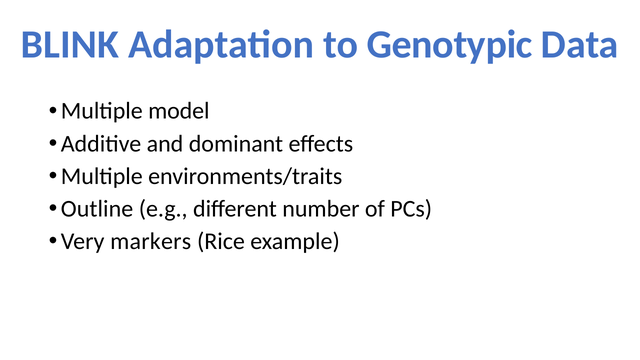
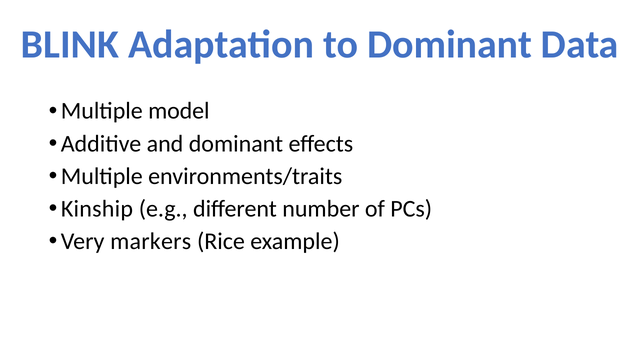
to Genotypic: Genotypic -> Dominant (449, 44)
Outline: Outline -> Kinship (97, 209)
